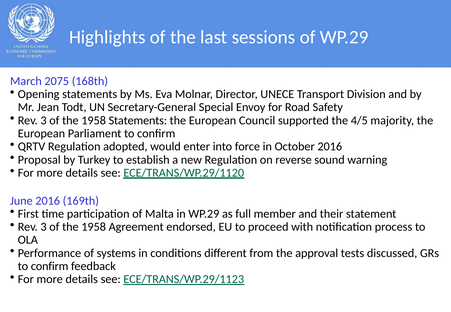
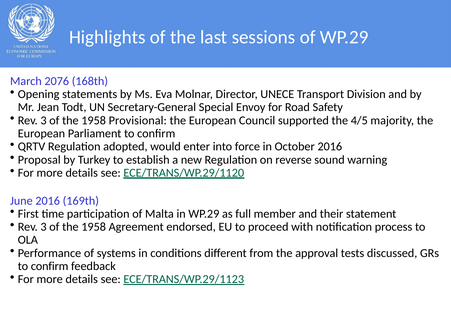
2075: 2075 -> 2076 (57, 81)
1958 Statements: Statements -> Provisional (138, 120)
